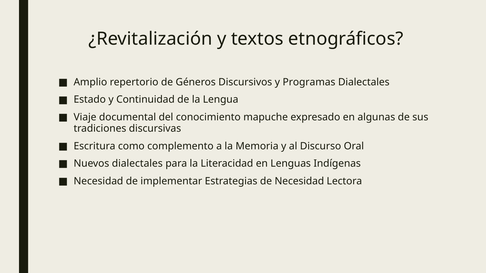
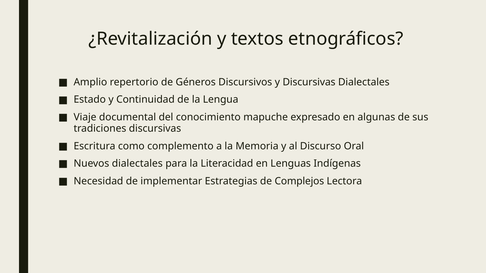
y Programas: Programas -> Discursivas (309, 82)
de Necesidad: Necesidad -> Complejos (299, 181)
